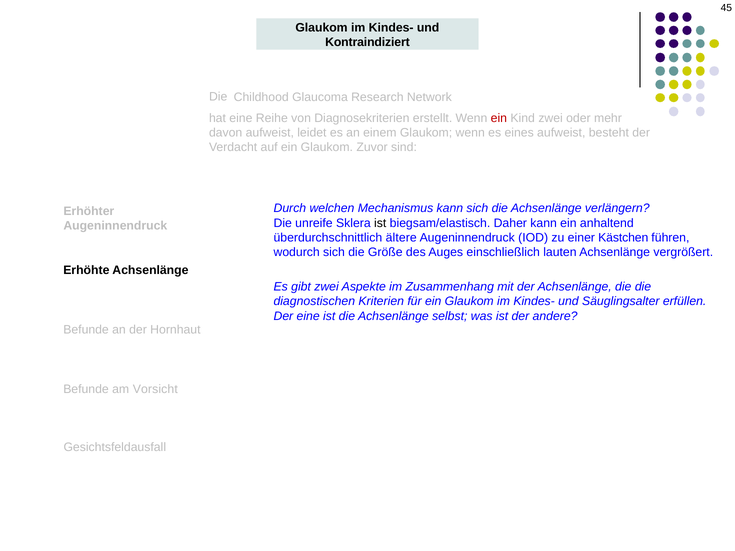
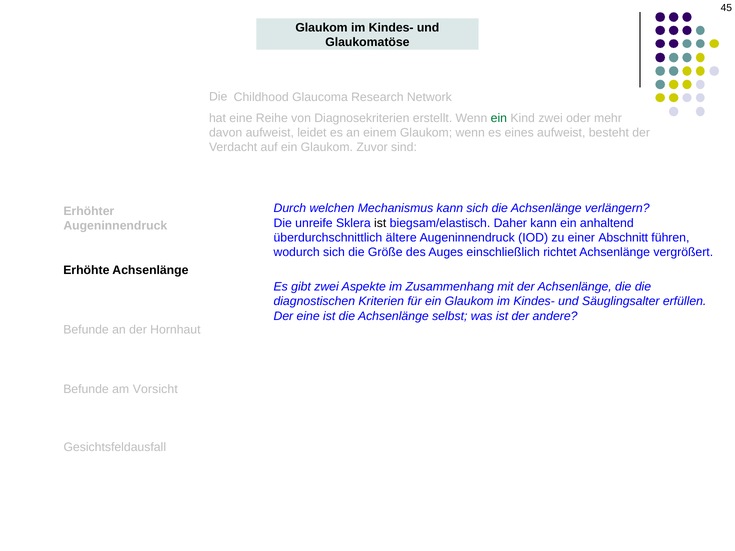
Kontraindiziert: Kontraindiziert -> Glaukomatöse (367, 42)
ein colour: red -> green (499, 118)
Kästchen: Kästchen -> Abschnitt (623, 238)
lauten: lauten -> richtet (560, 253)
